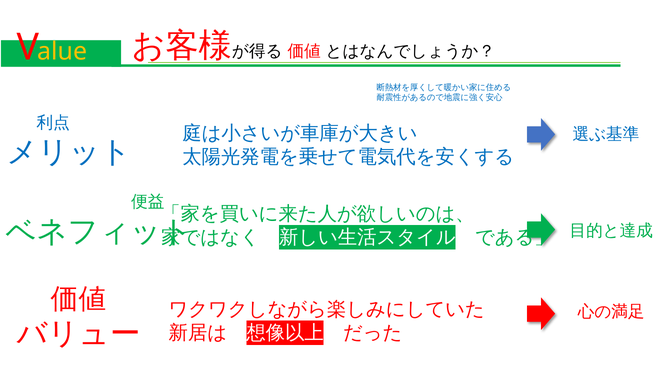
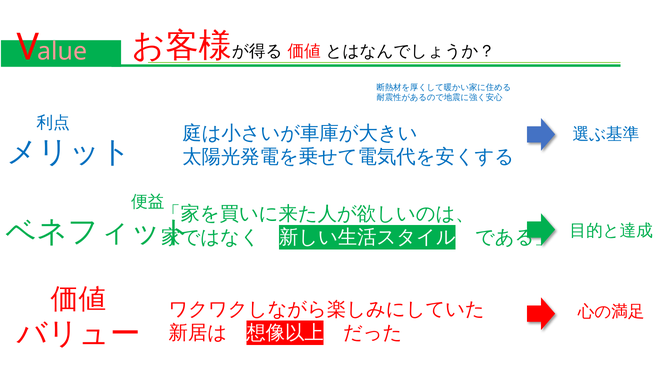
alue colour: yellow -> pink (62, 51)
